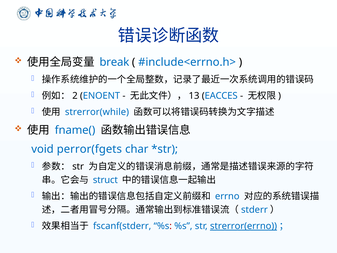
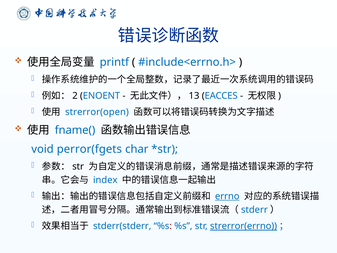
break: break -> printf (114, 62)
strerror(while: strerror(while -> strerror(open (97, 112)
struct: struct -> index (105, 180)
errno underline: none -> present (227, 196)
fscanf(stderr: fscanf(stderr -> stderr(stderr (122, 226)
